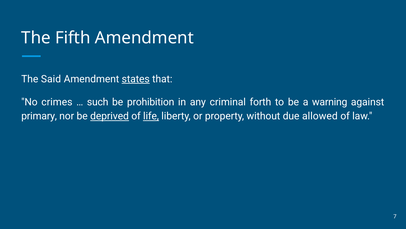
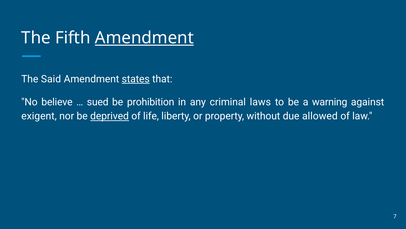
Amendment underline: none -> present (144, 38)
crimes: crimes -> believe (57, 102)
such: such -> sued (98, 102)
forth: forth -> laws (260, 102)
primary: primary -> exigent (39, 116)
life underline: present -> none (151, 116)
